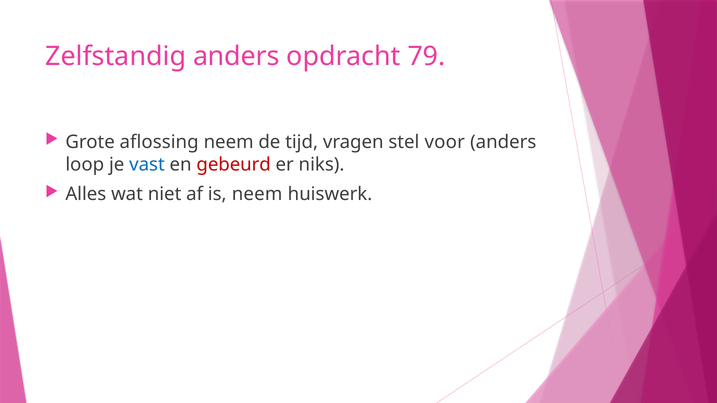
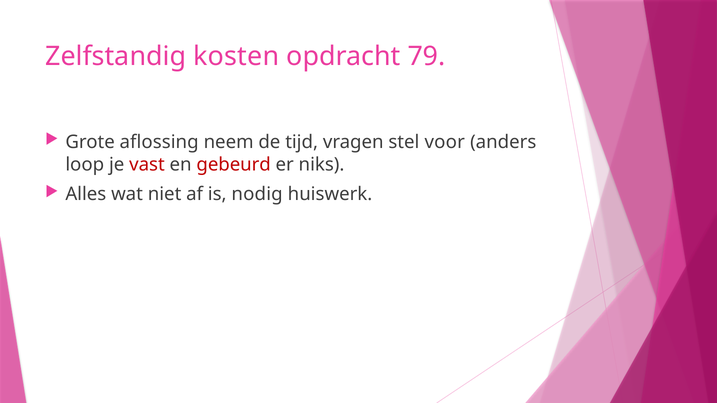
Zelfstandig anders: anders -> kosten (236, 57)
vast colour: blue -> red (147, 165)
is neem: neem -> nodig (257, 194)
